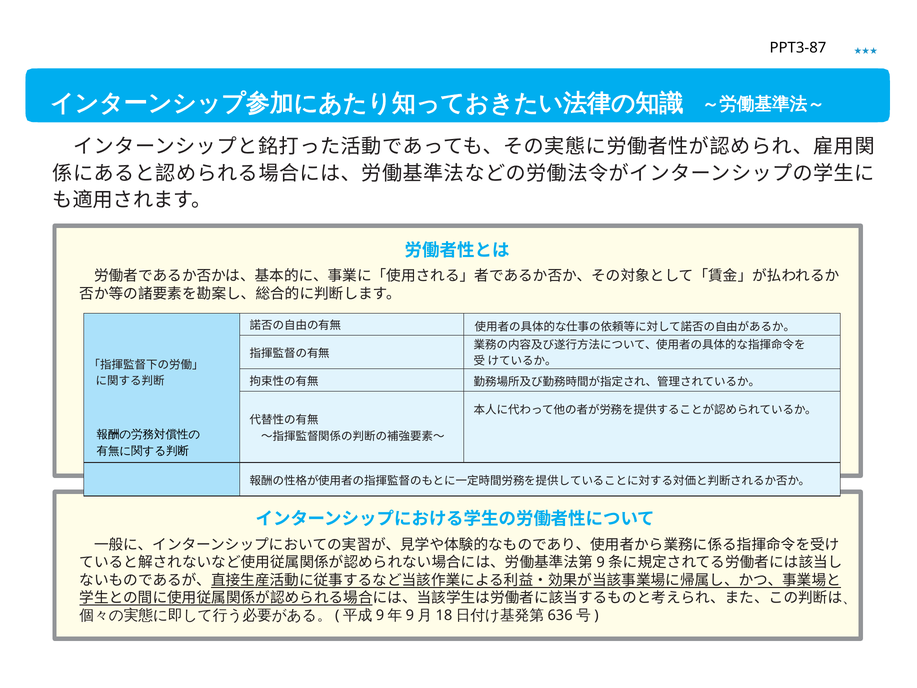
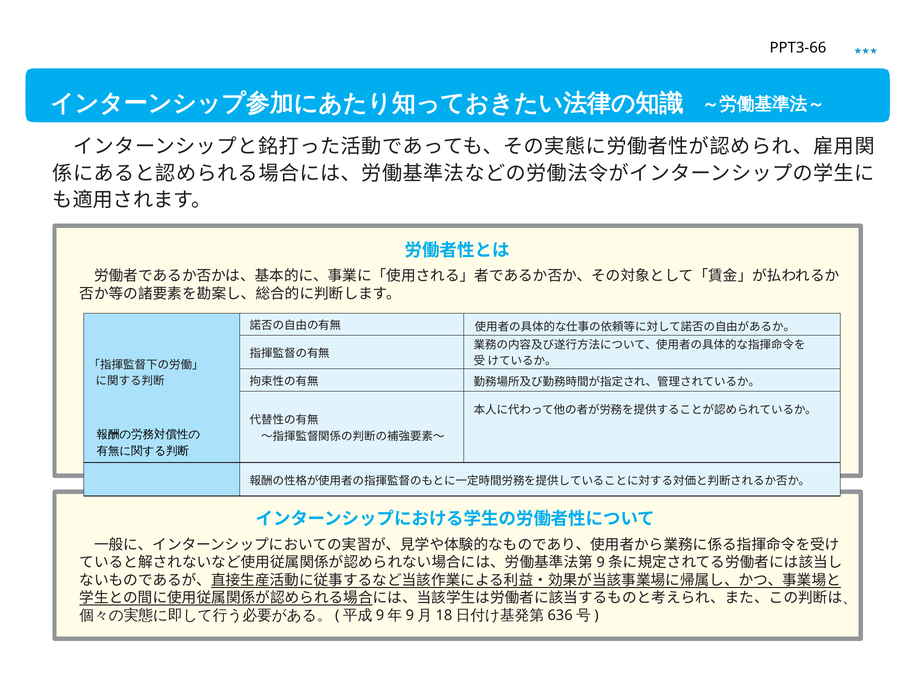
PPT3-87: PPT3-87 -> PPT3-66 (798, 48)
